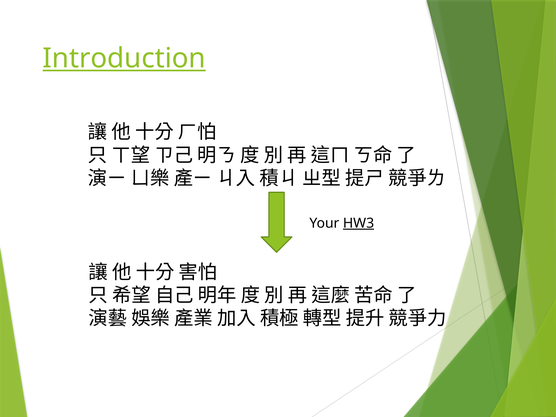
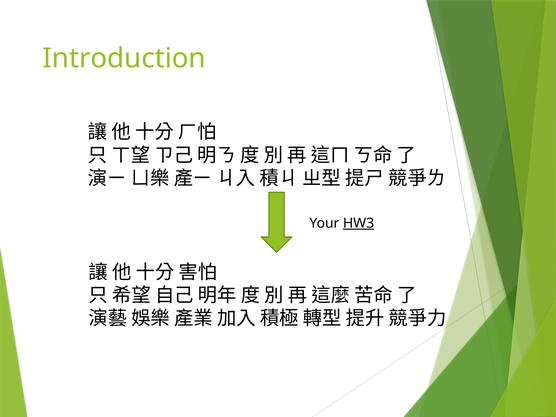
Introduction underline: present -> none (124, 58)
